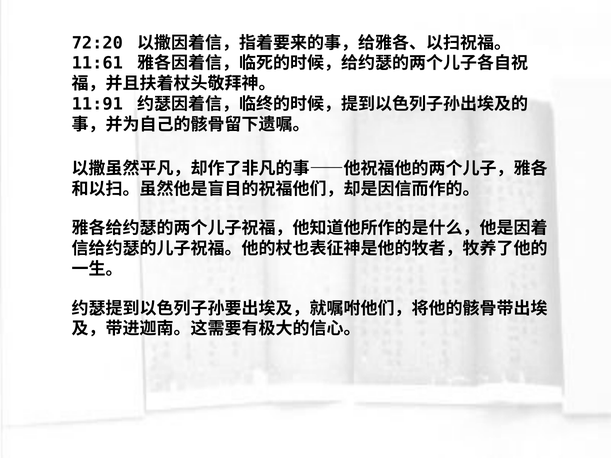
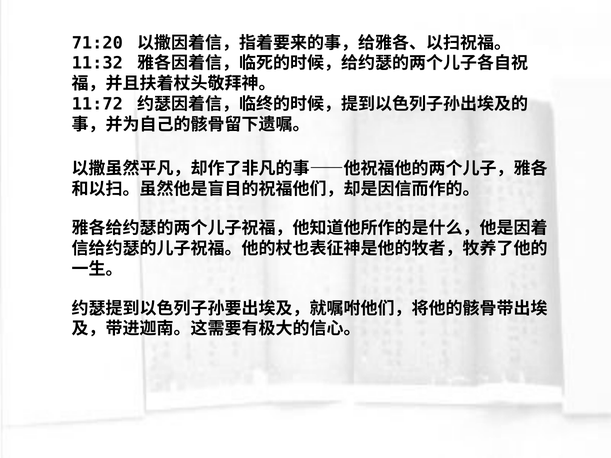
72:20: 72:20 -> 71:20 (97, 43)
11:61: 11:61 -> 11:32 (97, 63)
11:91: 11:91 -> 11:72 (97, 104)
